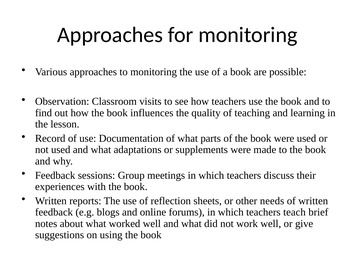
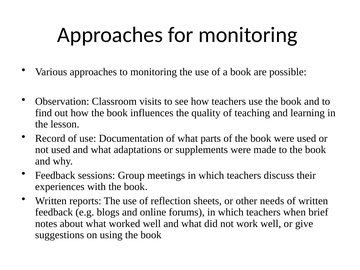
teach: teach -> when (295, 212)
